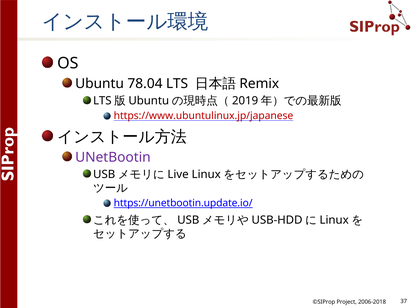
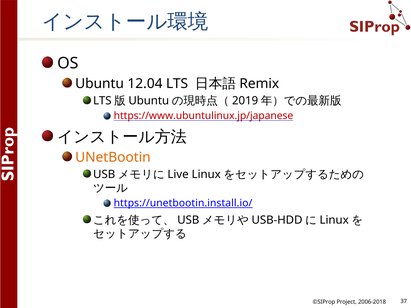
78.04: 78.04 -> 12.04 (145, 84)
UNetBootin colour: purple -> orange (113, 157)
https://unetbootin.update.io/: https://unetbootin.update.io/ -> https://unetbootin.install.io/ (183, 203)
